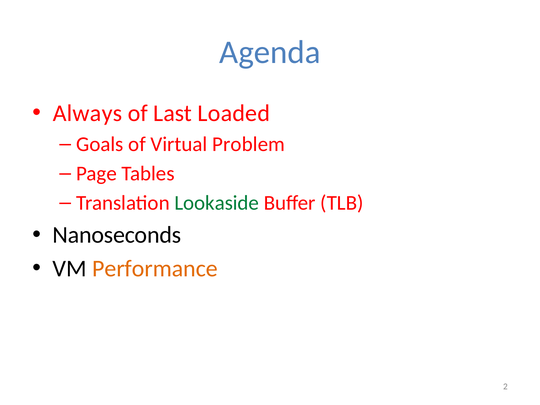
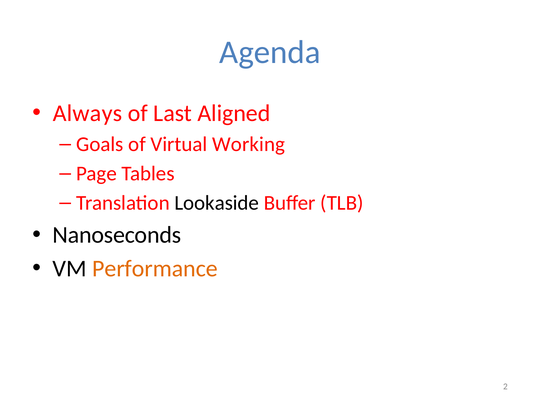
Loaded: Loaded -> Aligned (234, 113)
Problem: Problem -> Working (249, 144)
Lookaside colour: green -> black (217, 203)
